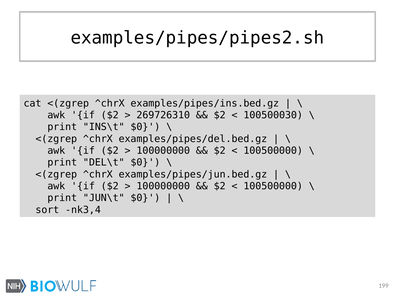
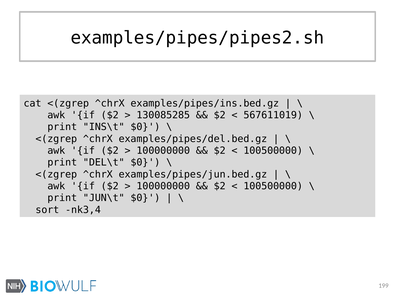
269726310: 269726310 -> 130085285 (163, 115)
100500030: 100500030 -> 567611019 (273, 115)
